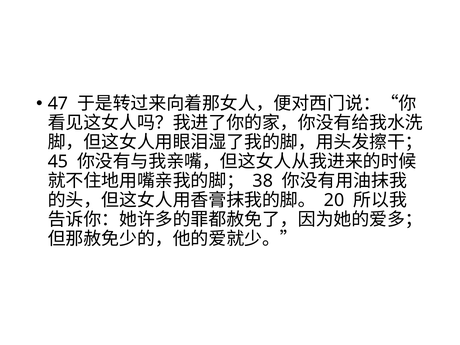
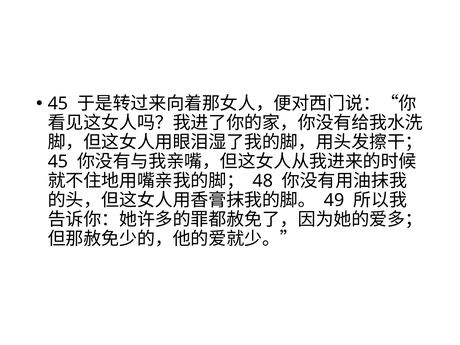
47: 47 -> 45 (58, 104)
38: 38 -> 48 (263, 181)
20: 20 -> 49 (334, 200)
